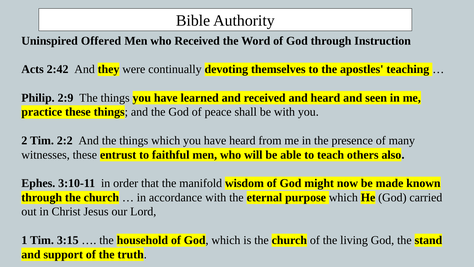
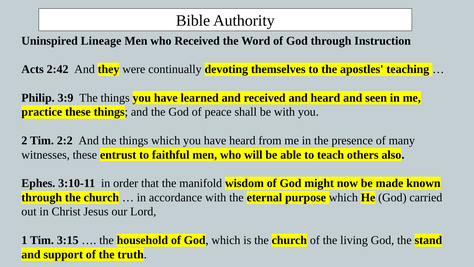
Offered: Offered -> Lineage (101, 41)
2:9: 2:9 -> 3:9 (65, 98)
